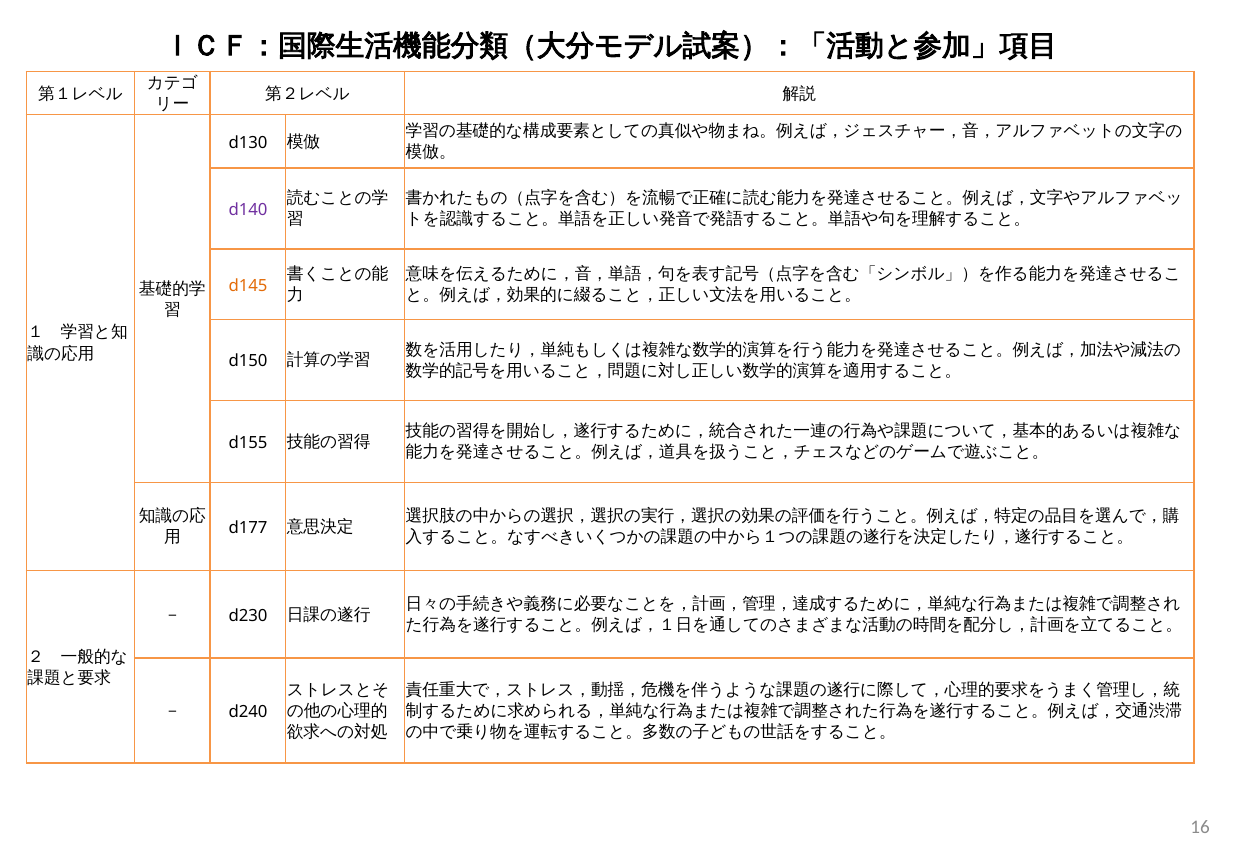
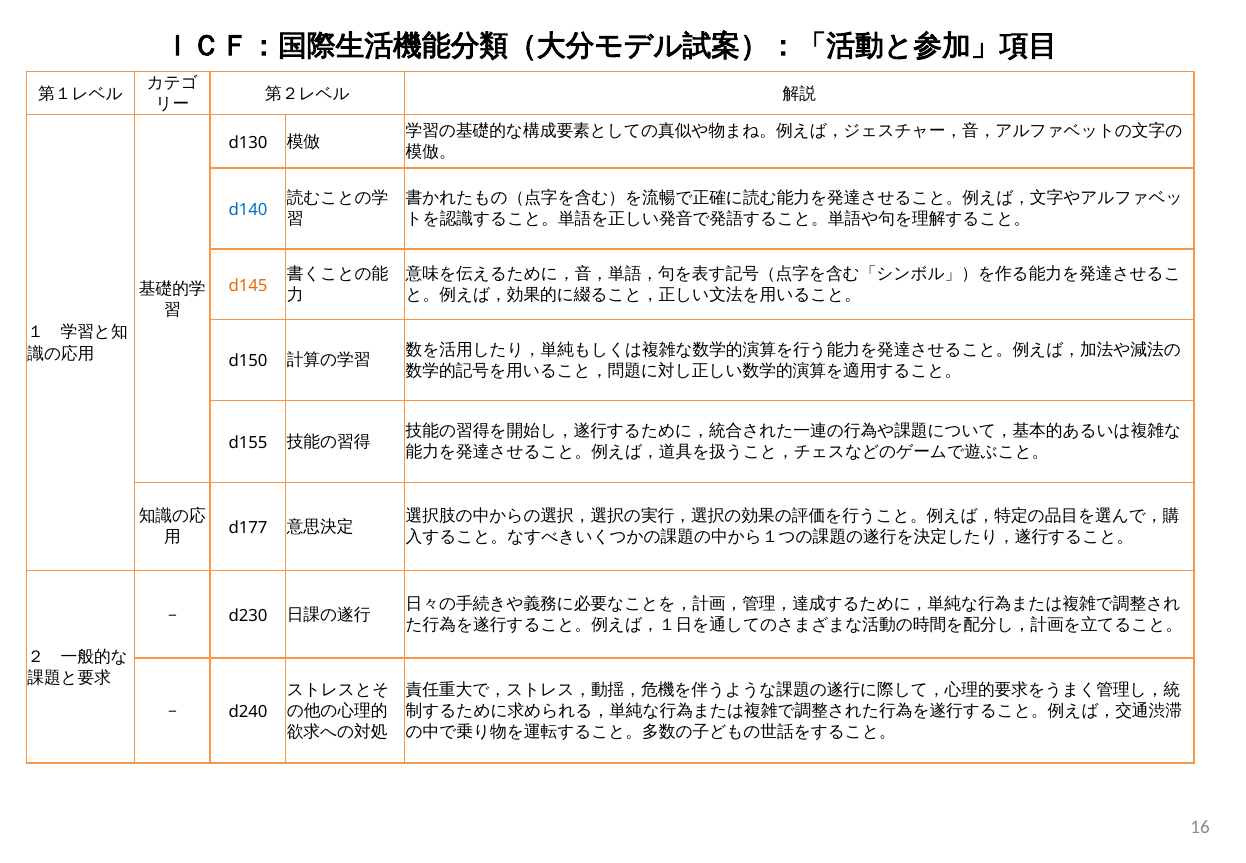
d140 colour: purple -> blue (248, 210)
